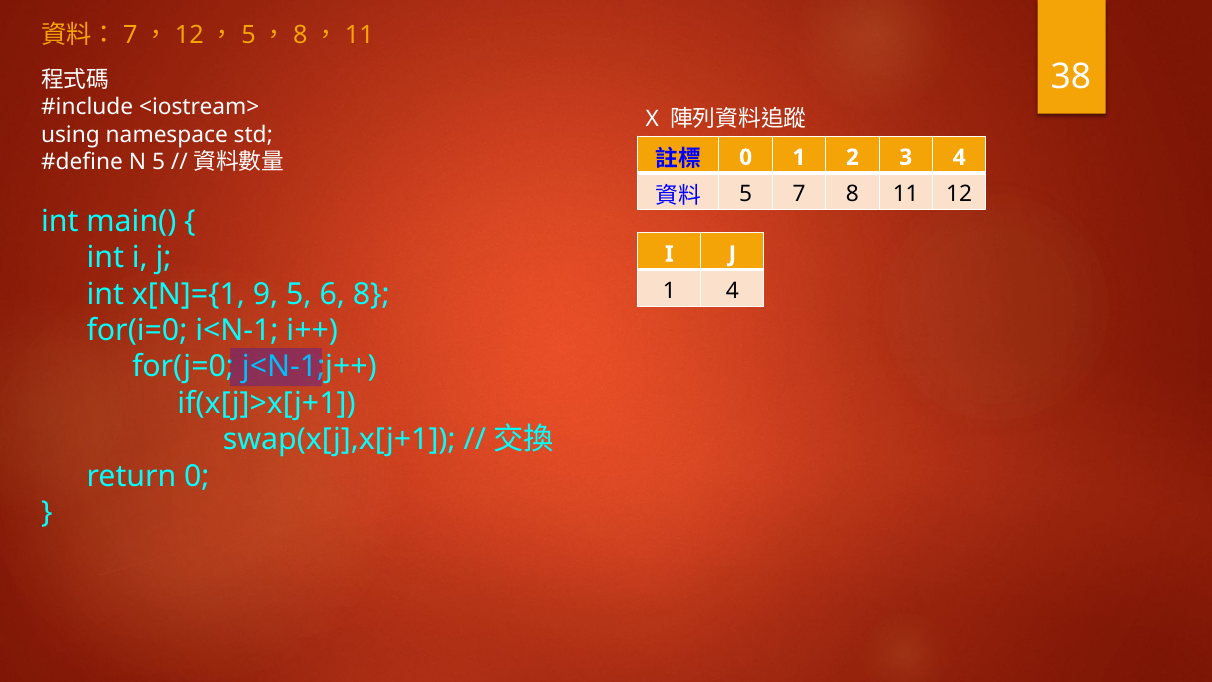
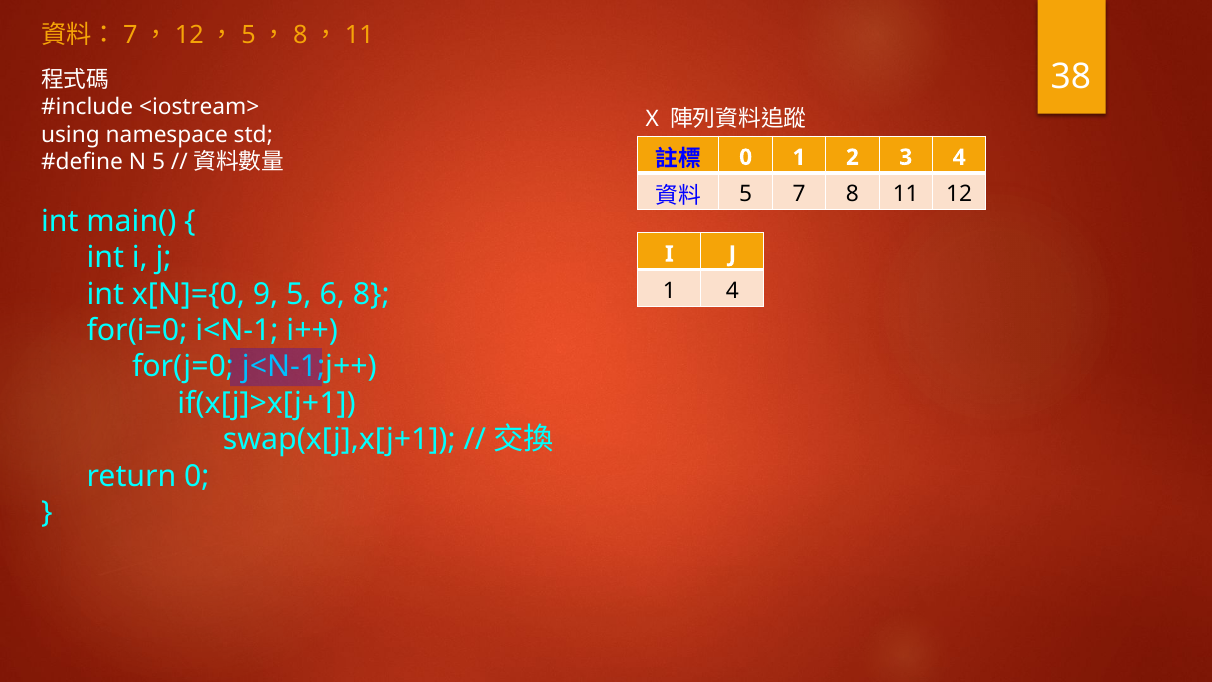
x[N]={1: x[N]={1 -> x[N]={0 (188, 294)
